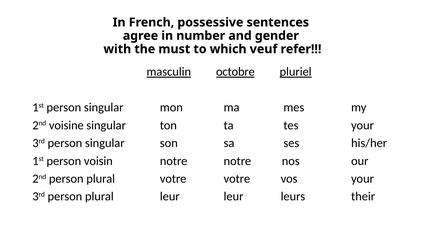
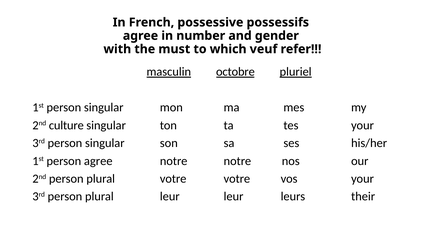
sentences: sentences -> possessifs (278, 22)
voisine: voisine -> culture (66, 125)
person voisin: voisin -> agree (98, 161)
